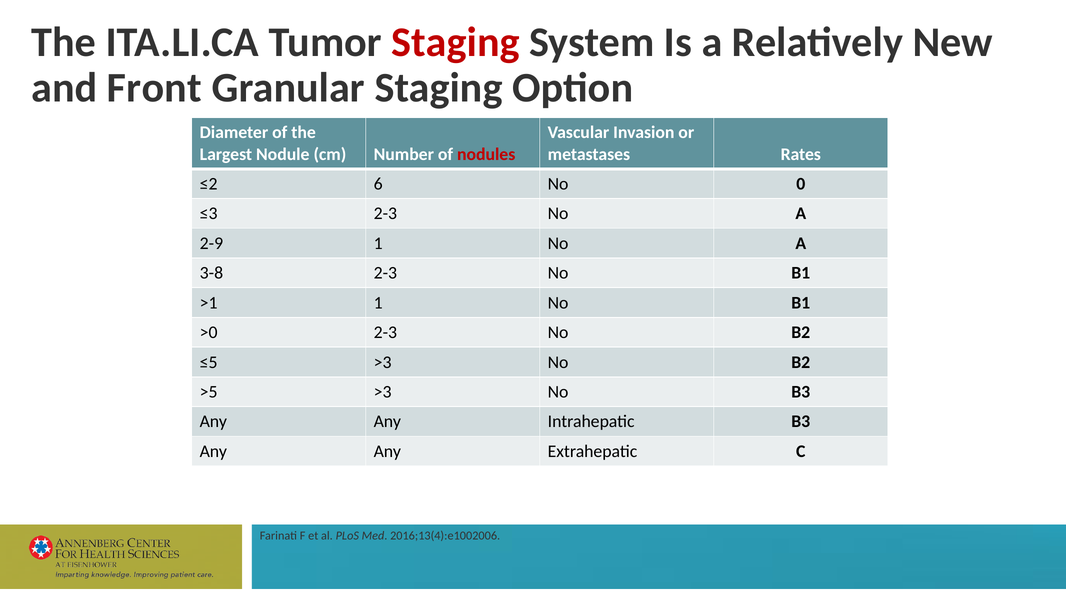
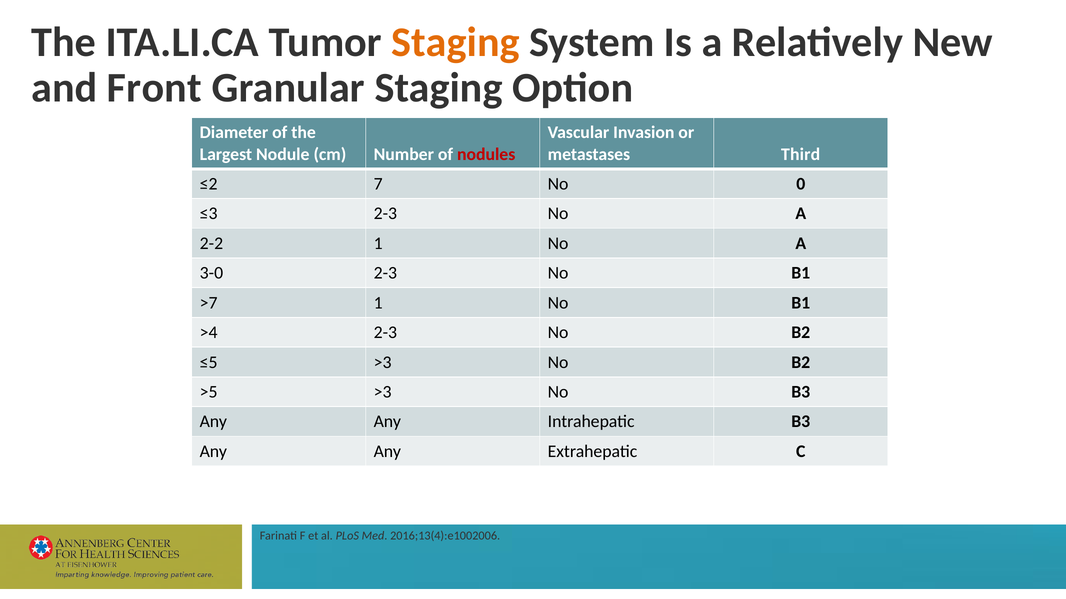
Staging colour: red -> orange (456, 42)
Rates: Rates -> Third (801, 154)
6: 6 -> 7 (378, 184)
2-9: 2-9 -> 2-2 (211, 244)
3-8: 3-8 -> 3-0 (211, 273)
>1: >1 -> >7 (209, 303)
>0: >0 -> >4 (209, 333)
